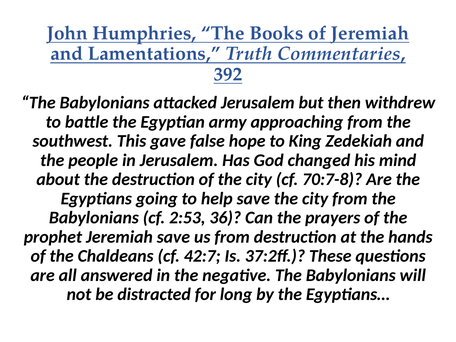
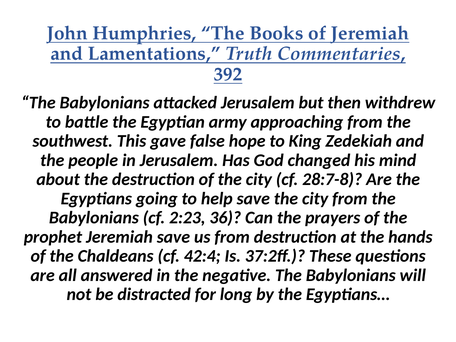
70:7-8: 70:7-8 -> 28:7-8 (332, 179)
2:53: 2:53 -> 2:23 (187, 218)
42:7: 42:7 -> 42:4 (202, 256)
